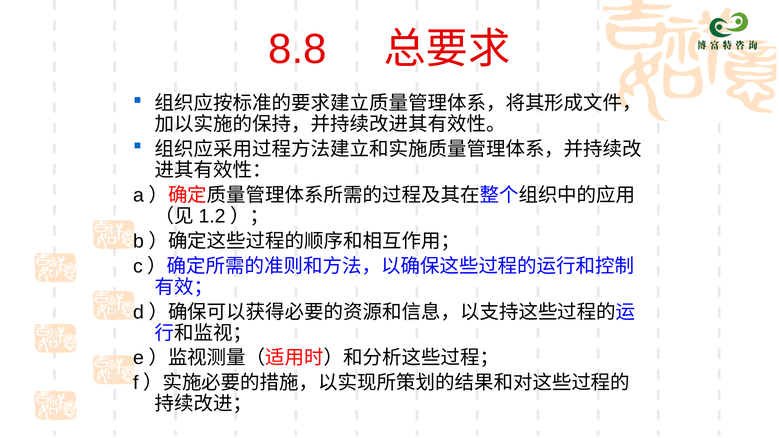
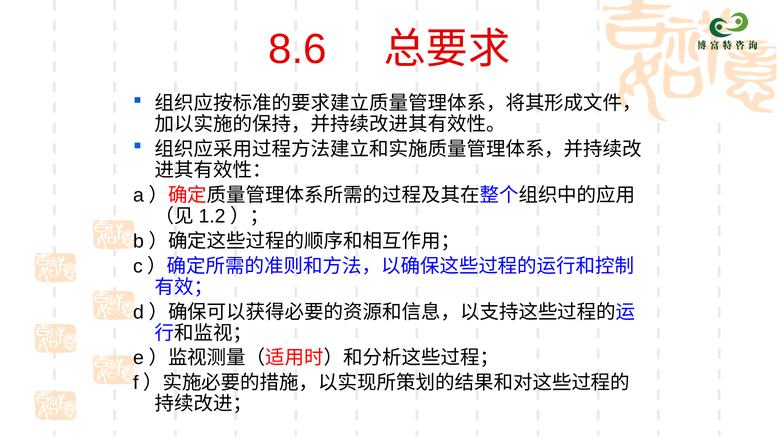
8.8: 8.8 -> 8.6 (298, 49)
